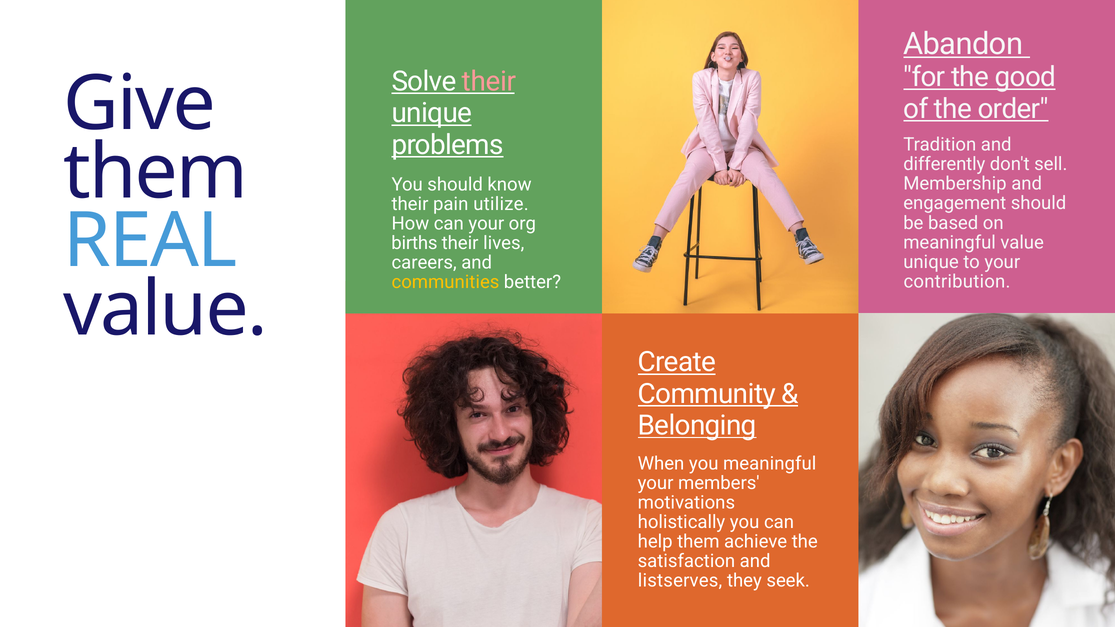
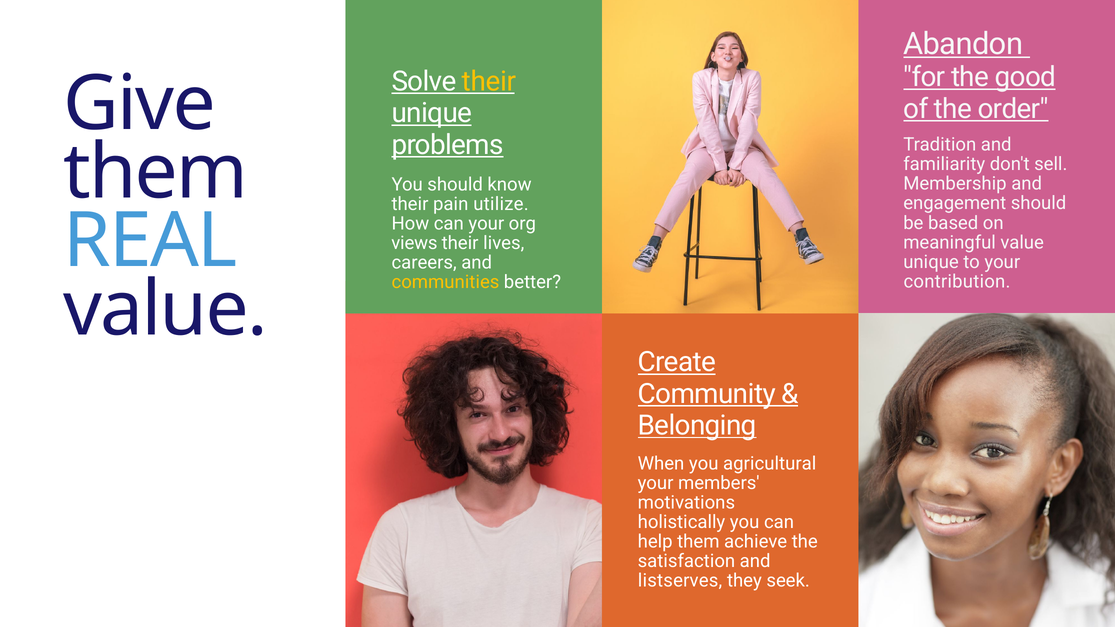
their colour: pink -> yellow (489, 81)
differently: differently -> familiarity (944, 164)
births: births -> views (414, 243)
you meaningful: meaningful -> agricultural (770, 464)
